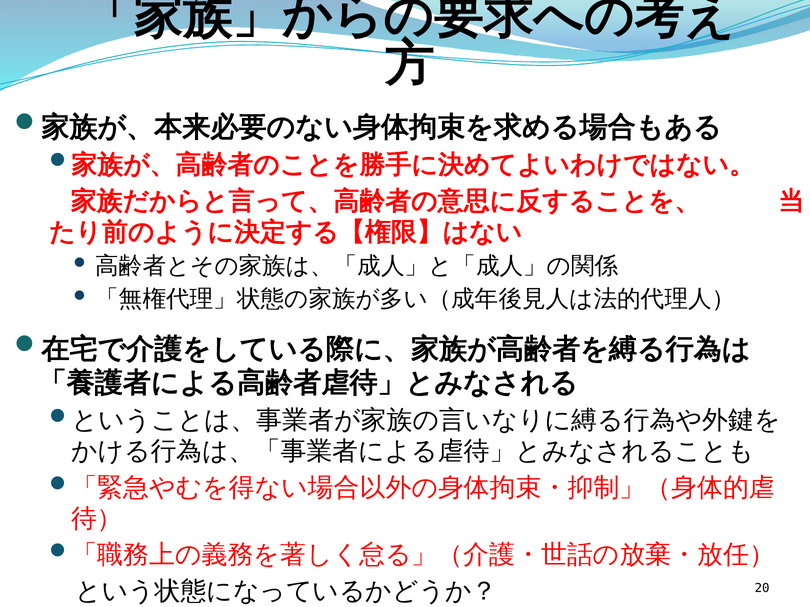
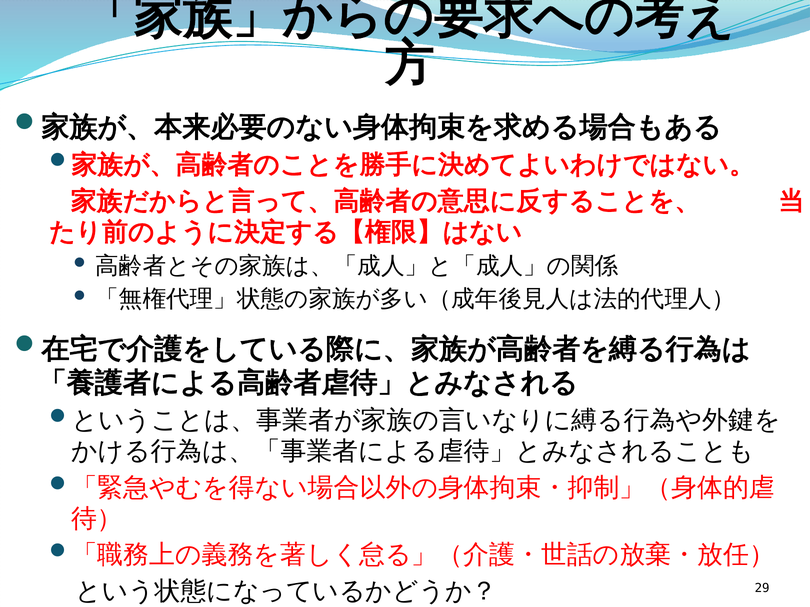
20: 20 -> 29 (762, 589)
